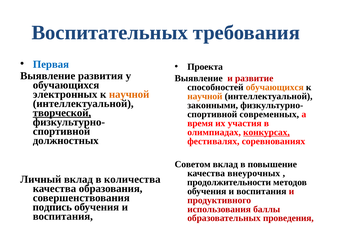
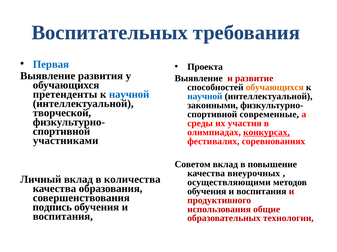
электронных: электронных -> претенденты (65, 95)
научной colour: orange -> blue (129, 95)
научной colour: orange -> blue (205, 97)
творческой underline: present -> none (62, 113)
современных: современных -> современные (269, 115)
время: время -> среды (200, 124)
должностных: должностных -> участниками (66, 141)
продолжительности: продолжительности -> осуществляющими (229, 183)
баллы: баллы -> общие (267, 210)
проведения: проведения -> технологии (288, 219)
